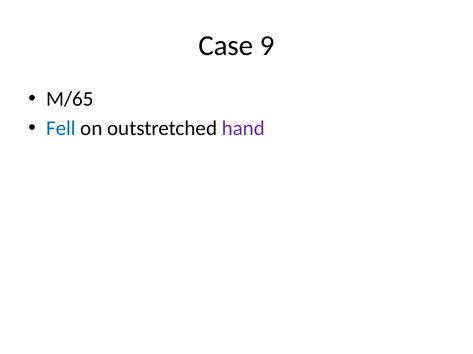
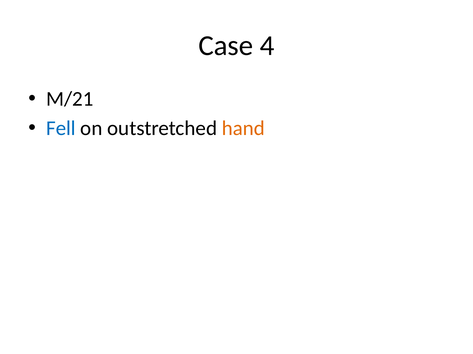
9: 9 -> 4 (267, 46)
M/65: M/65 -> M/21 (70, 99)
hand colour: purple -> orange (243, 129)
